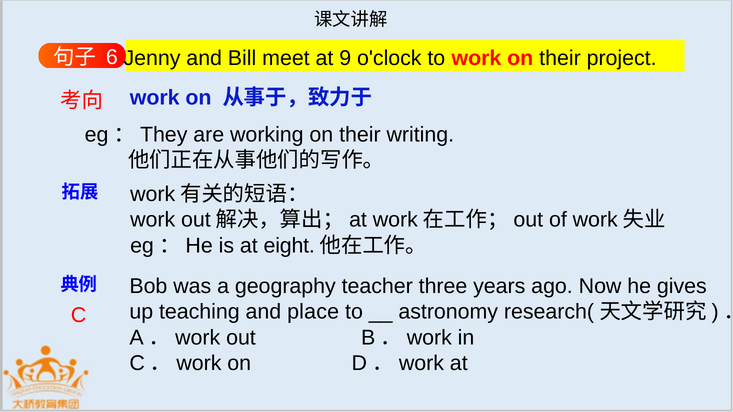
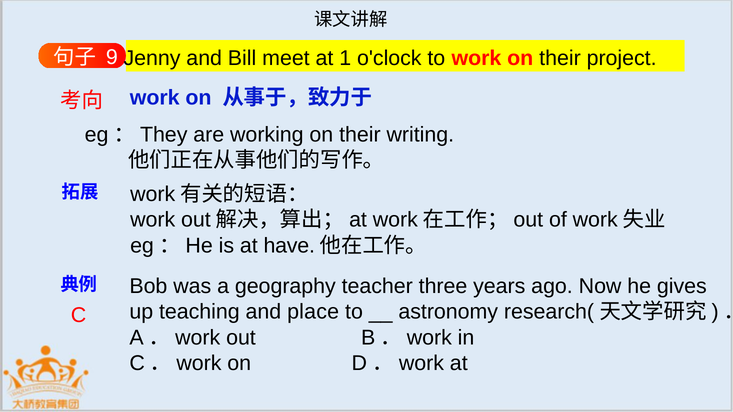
6: 6 -> 9 (112, 57)
9: 9 -> 1 (345, 58)
eight: eight -> have (289, 246)
